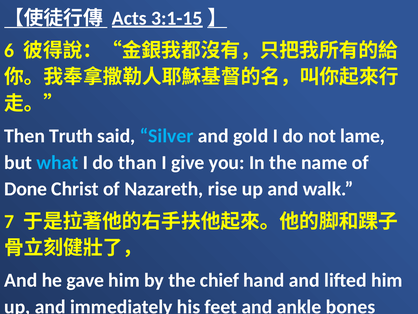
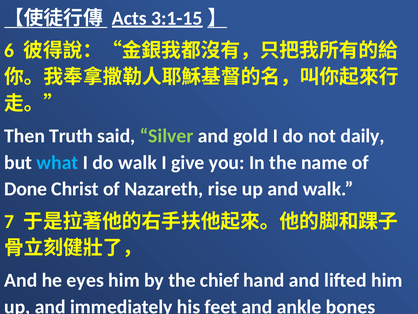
Silver colour: light blue -> light green (167, 136)
lame: lame -> daily (363, 136)
do than: than -> walk (138, 162)
gave: gave -> eyes (85, 280)
